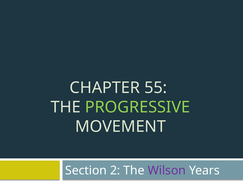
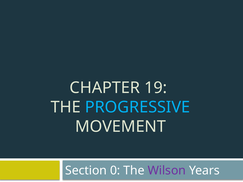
55: 55 -> 19 (156, 88)
PROGRESSIVE colour: light green -> light blue (138, 107)
2: 2 -> 0 (115, 171)
